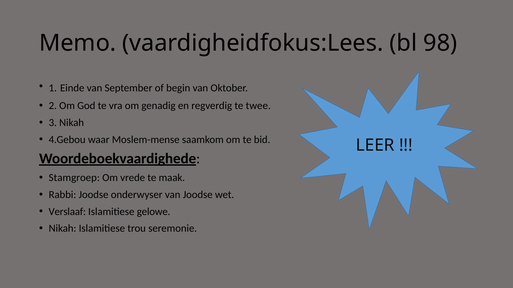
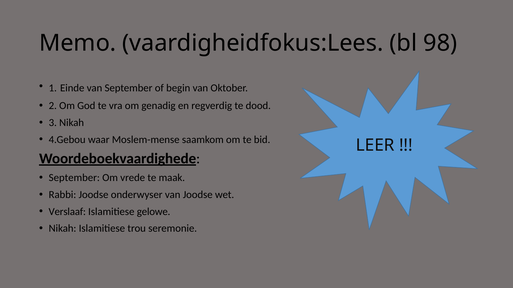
twee: twee -> dood (258, 106)
Stamgroep: Stamgroep -> September (74, 178)
